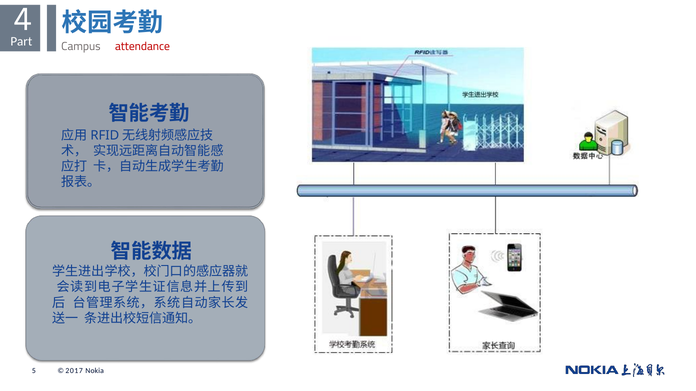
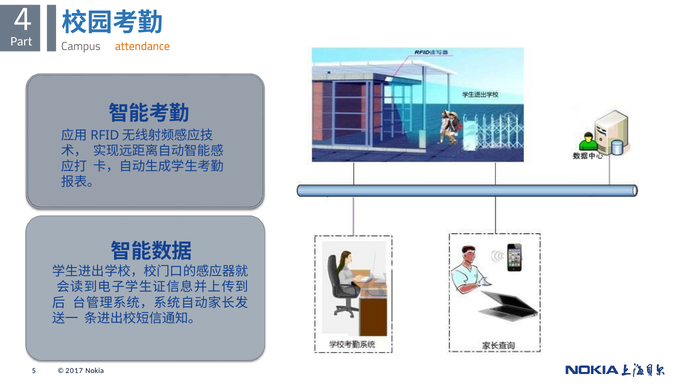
attendance colour: red -> orange (142, 47)
